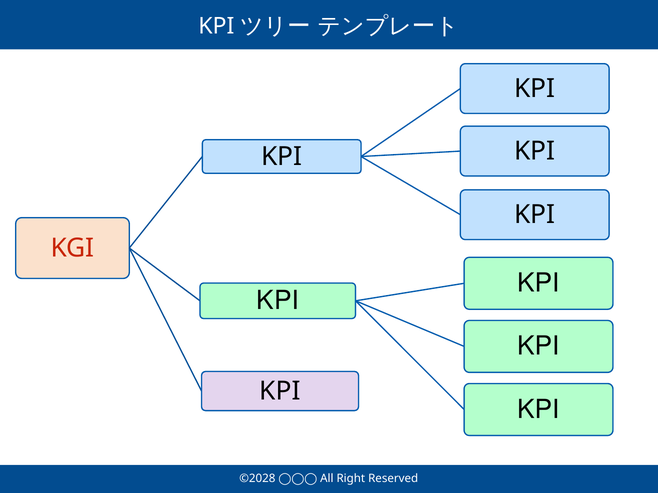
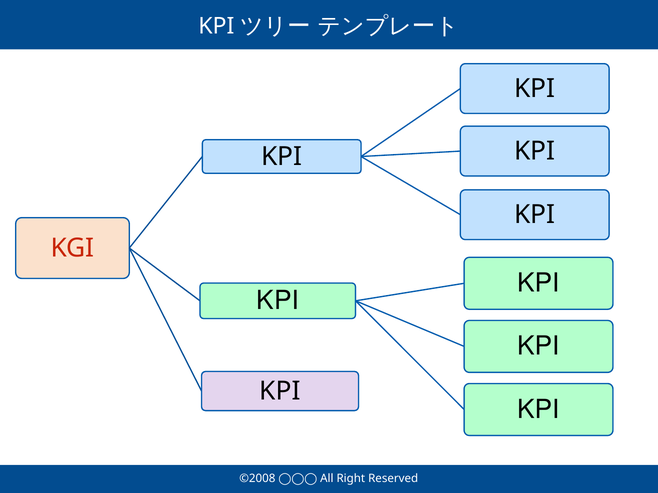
©2028: ©2028 -> ©2008 (257, 479)
